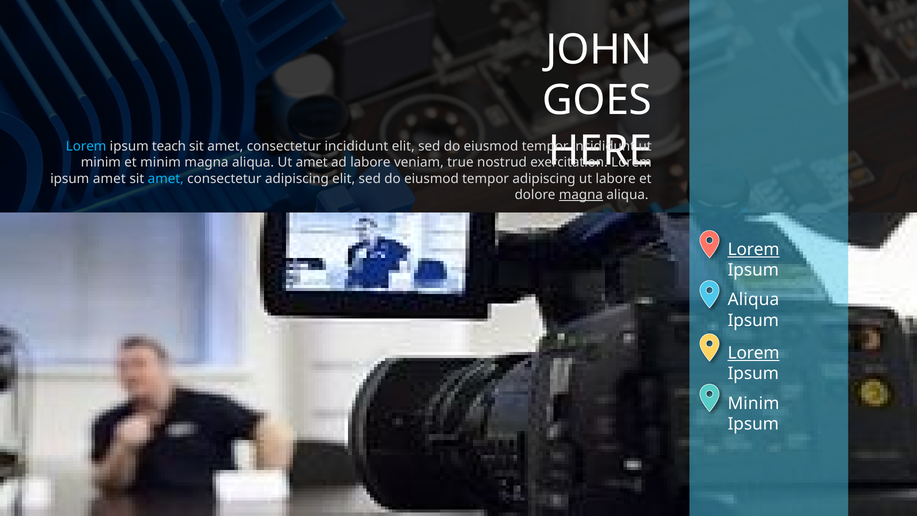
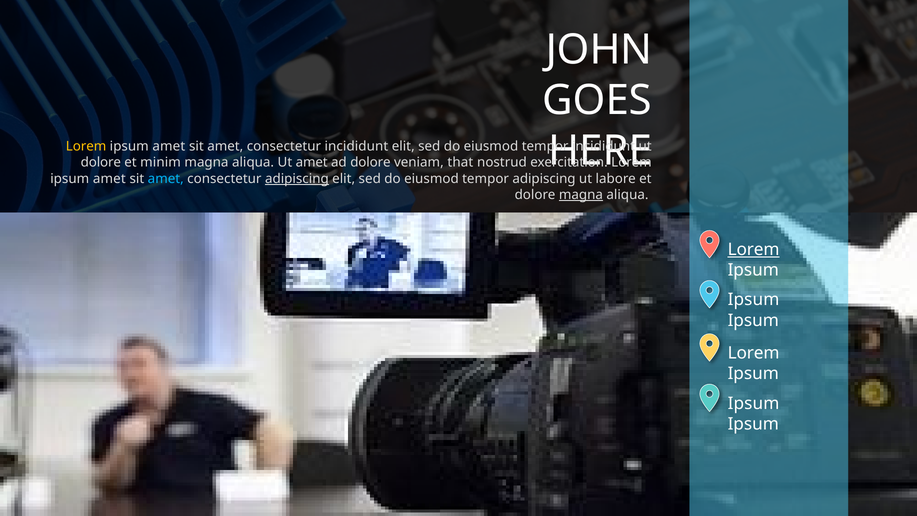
Lorem colour: light blue -> yellow (86, 146)
teach: teach -> amet (169, 146)
minim: minim -> dolore (101, 162)
ad labore: labore -> dolore (370, 162)
true: true -> that (460, 162)
adipiscing underline: none -> present (297, 179)
Aliqua: Aliqua -> Ipsum (753, 300)
Lorem underline: present -> none (754, 353)
Minim: Minim -> Ipsum (753, 403)
